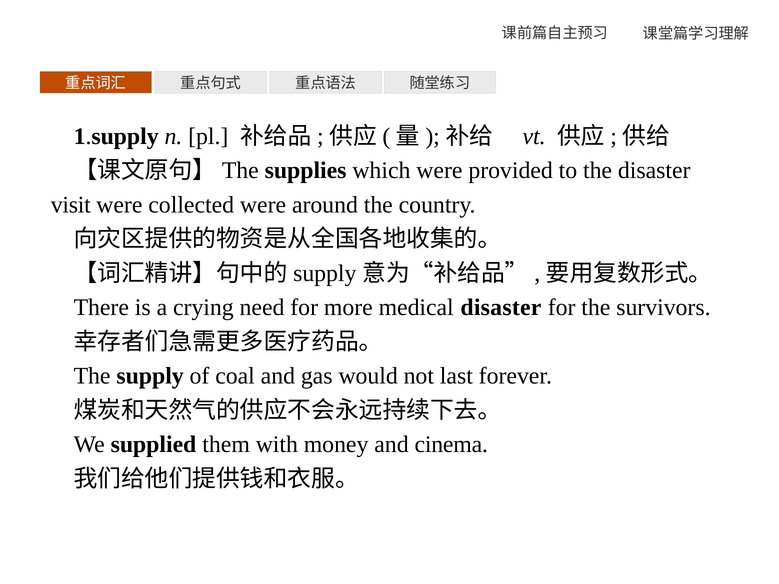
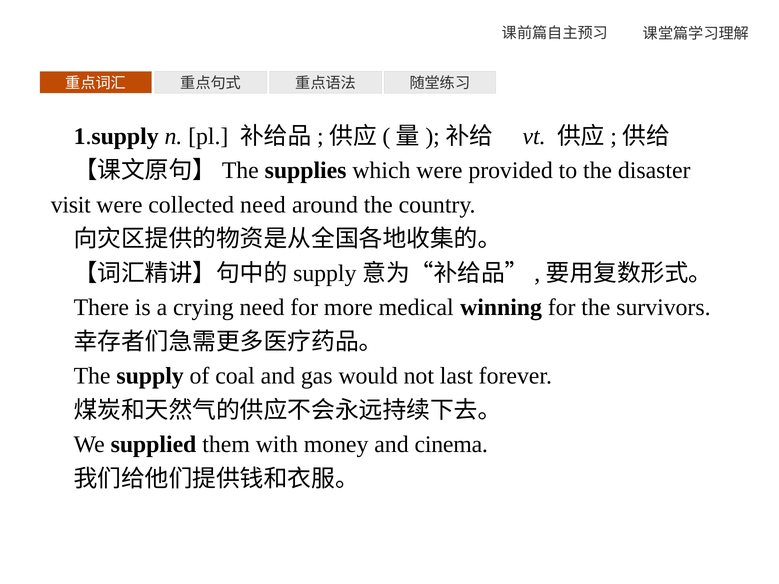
collected were: were -> need (263, 205)
medical disaster: disaster -> winning (501, 308)
